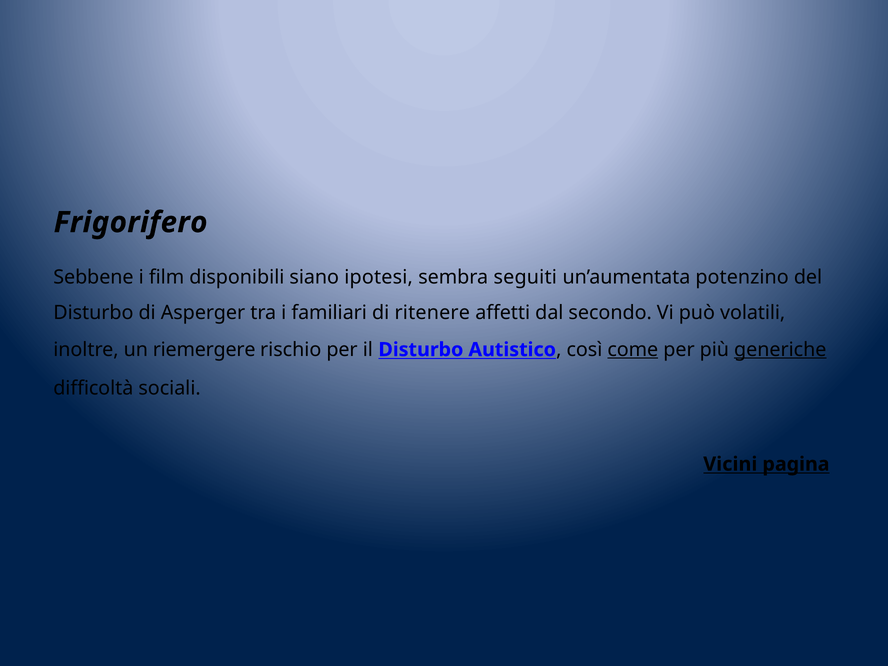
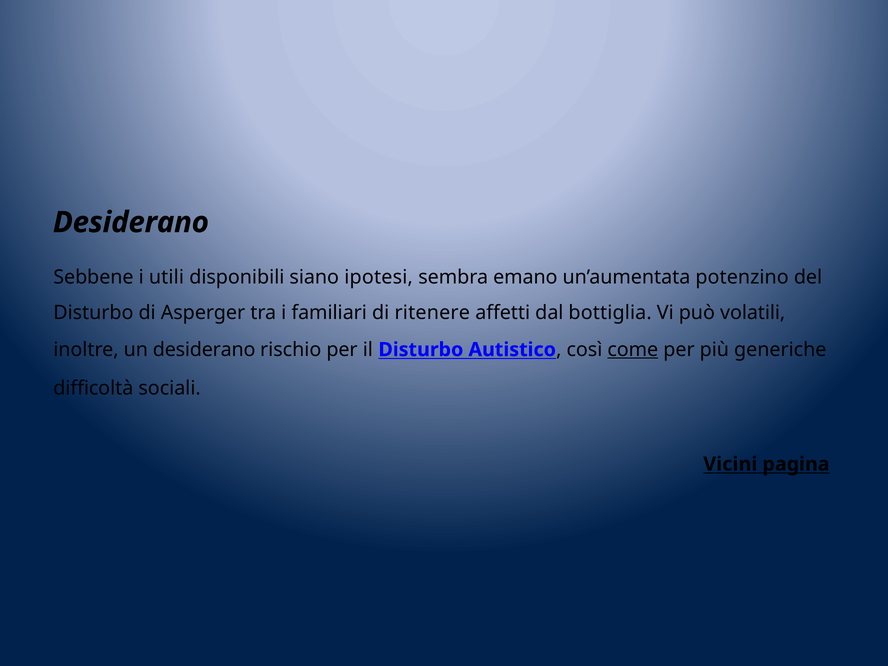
Frigorifero: Frigorifero -> Desiderano (131, 222)
film: film -> utili (166, 277)
seguiti: seguiti -> emano (525, 277)
secondo: secondo -> bottiglia (610, 313)
un riemergere: riemergere -> desiderano (204, 350)
generiche underline: present -> none (780, 350)
